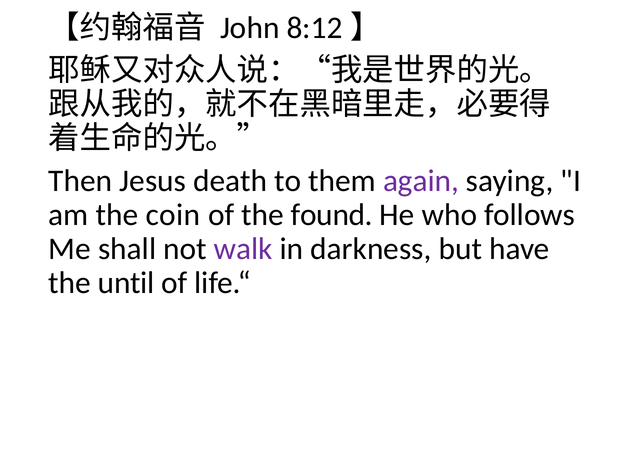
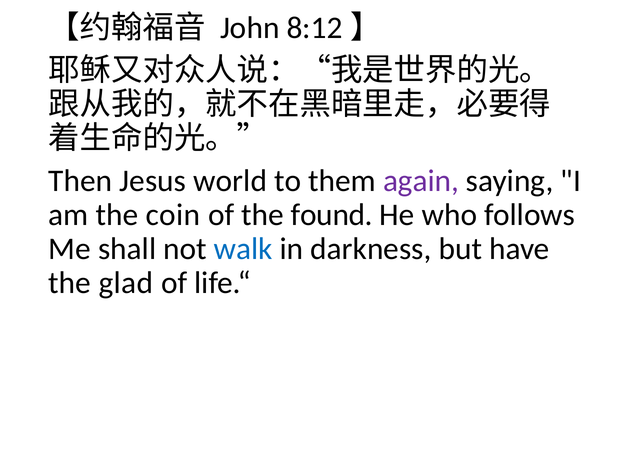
death: death -> world (230, 181)
walk colour: purple -> blue (243, 249)
until: until -> glad (126, 283)
